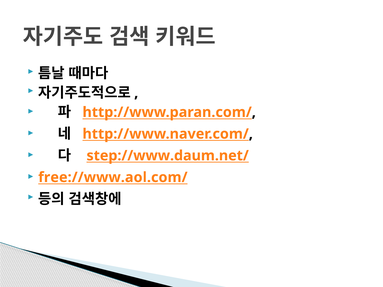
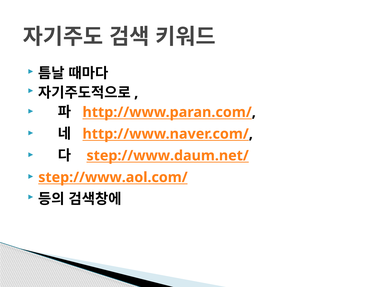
free://www.aol.com/: free://www.aol.com/ -> step://www.aol.com/ (113, 177)
